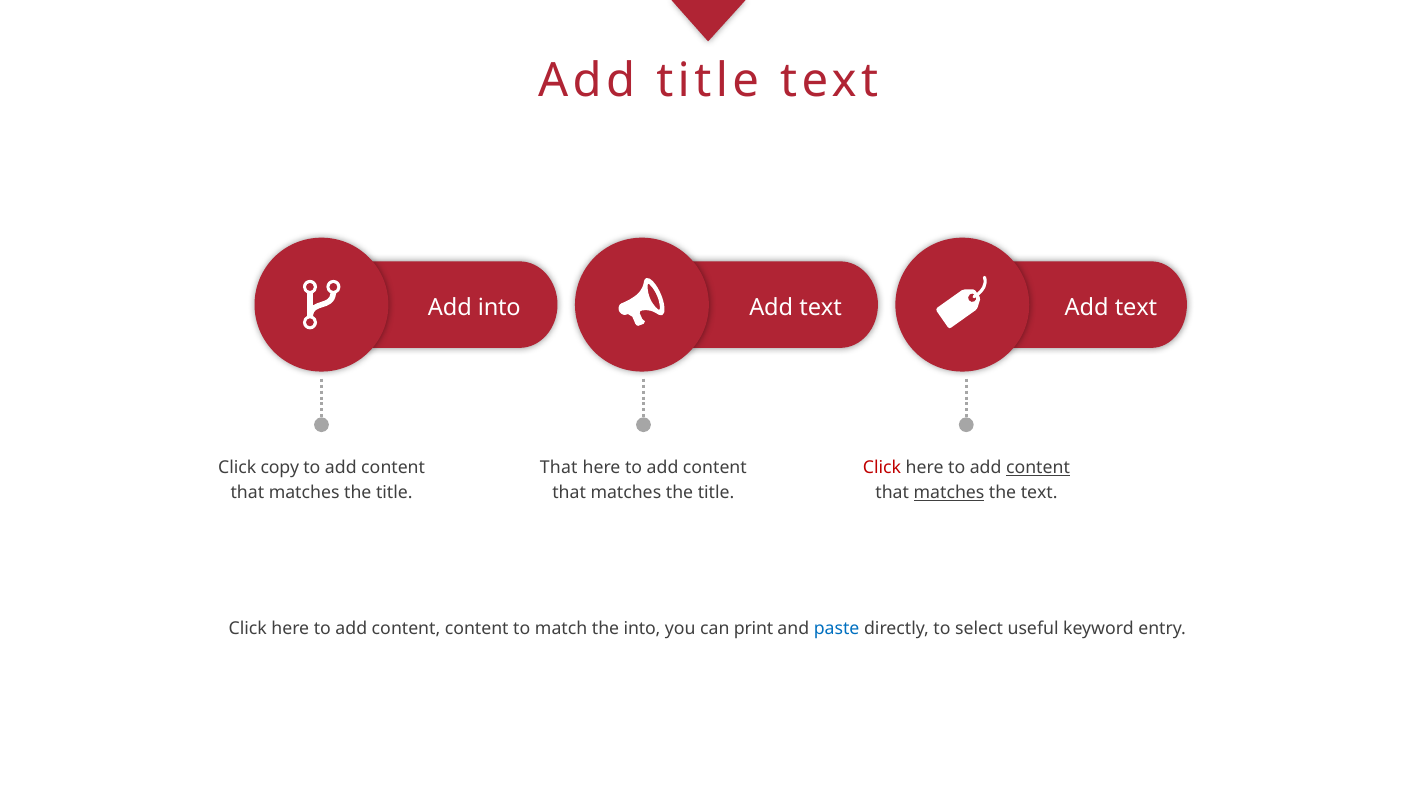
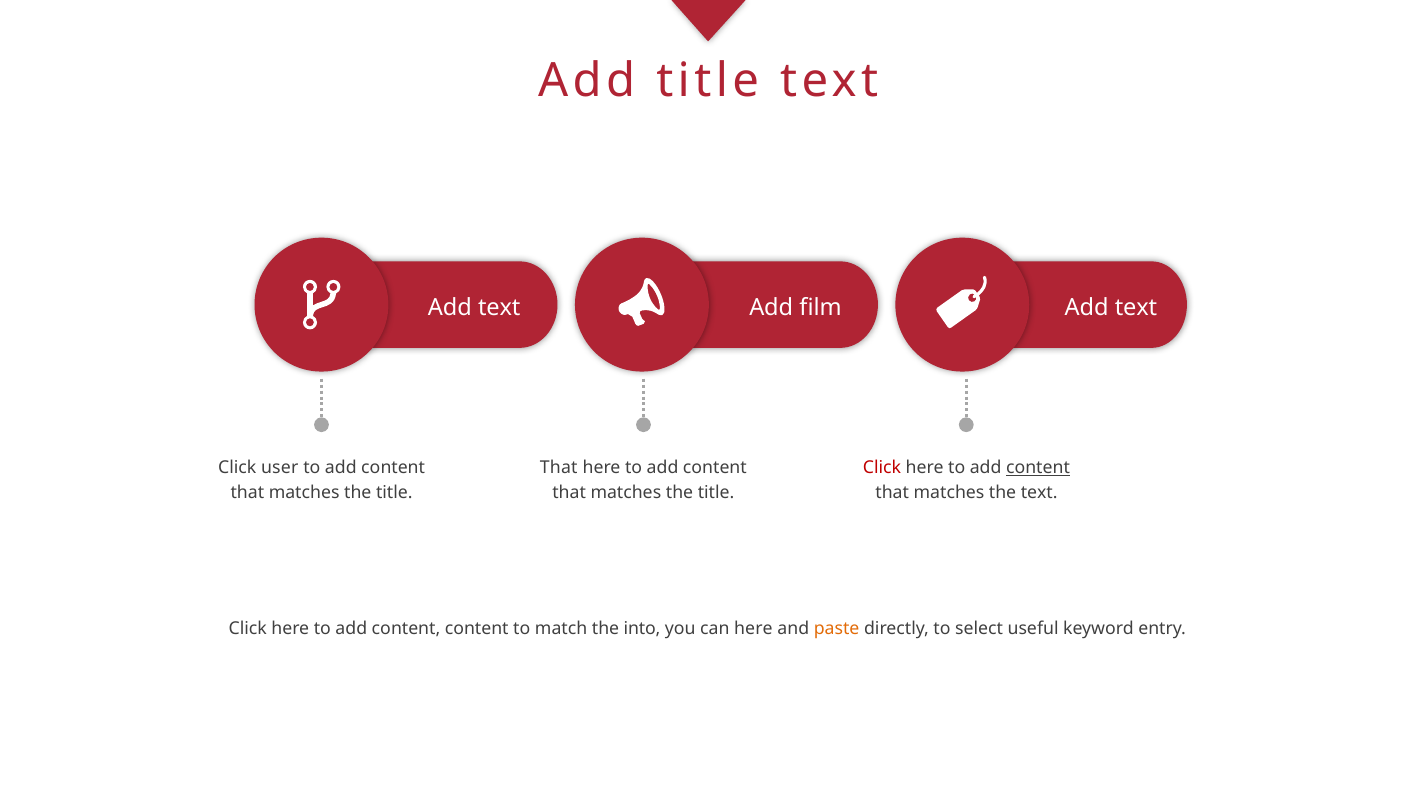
into: into -> text (499, 308)
text: text -> film (821, 308)
copy: copy -> user (280, 468)
matches underline: present -> none (949, 493)
can print: print -> here (753, 628)
paste colour: blue -> orange (837, 628)
